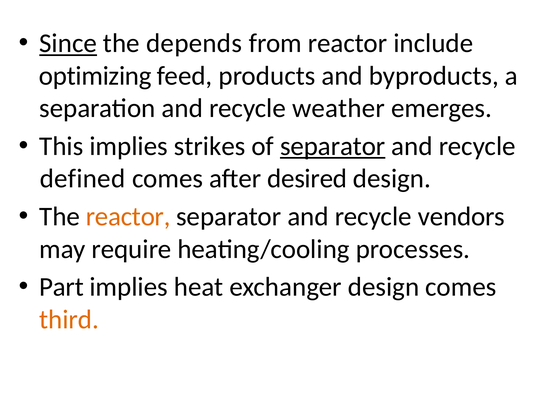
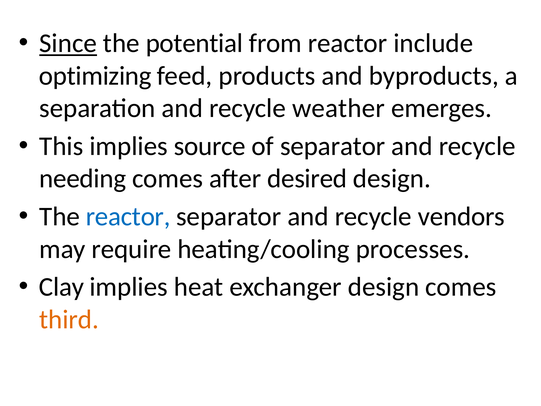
depends: depends -> potential (194, 43)
strikes: strikes -> source (210, 146)
separator underline: present -> none (333, 146)
defined: defined -> needing (83, 179)
reactor colour: orange -> blue (128, 216)
Part: Part -> Clay (61, 287)
